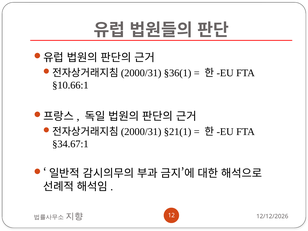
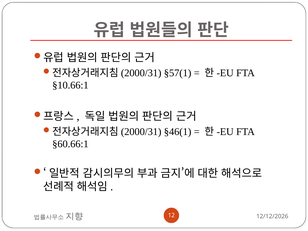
§36(1: §36(1 -> §57(1 (178, 73)
§21(1: §21(1 -> §46(1 (178, 132)
§34.67:1: §34.67:1 -> §60.66:1 (70, 144)
